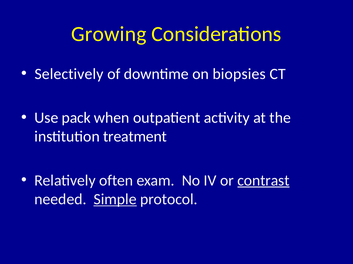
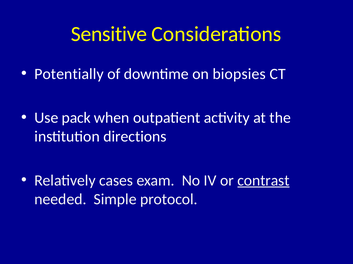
Growing: Growing -> Sensitive (109, 34)
Selectively: Selectively -> Potentially (69, 74)
treatment: treatment -> directions (135, 137)
often: often -> cases (116, 181)
Simple underline: present -> none (115, 200)
